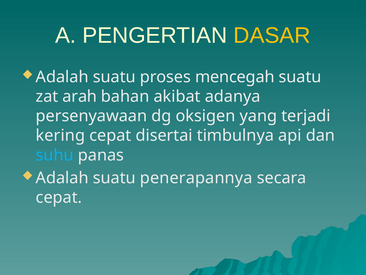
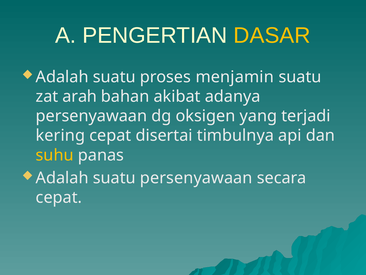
mencegah: mencegah -> menjamin (235, 77)
suhu colour: light blue -> yellow (55, 155)
suatu penerapannya: penerapannya -> persenyawaan (196, 178)
